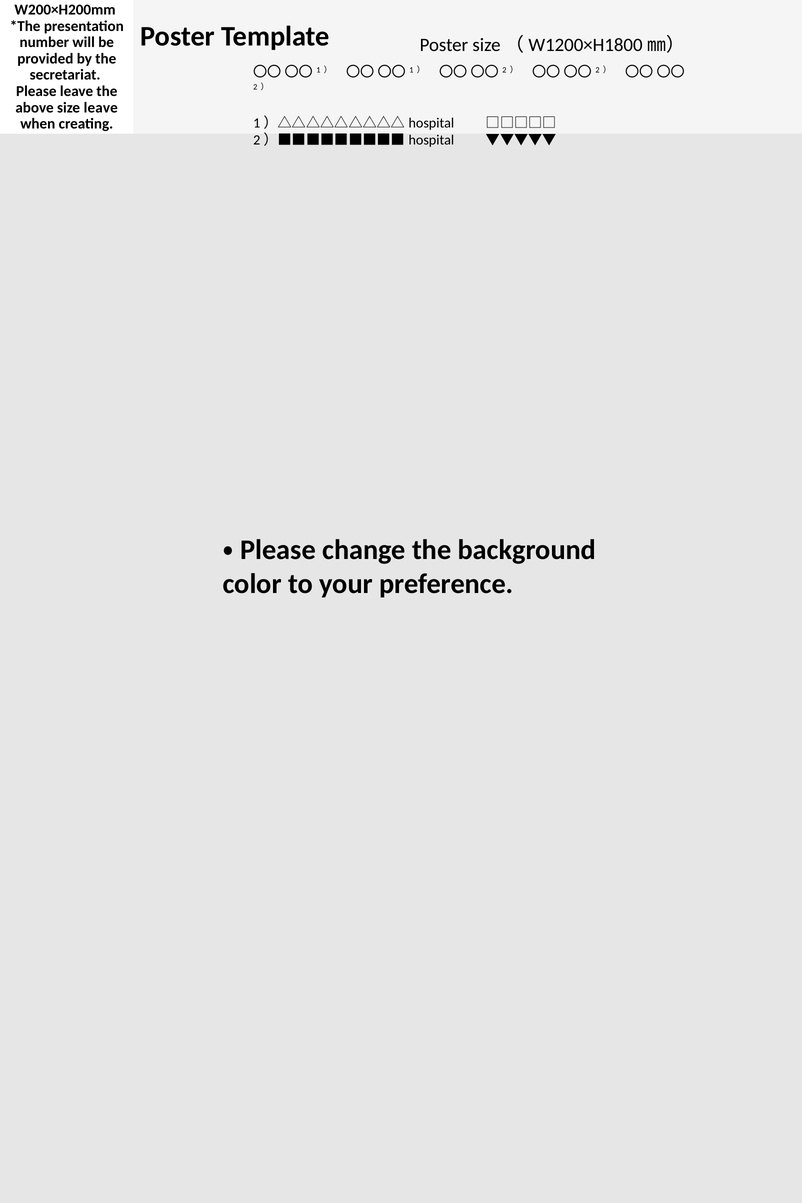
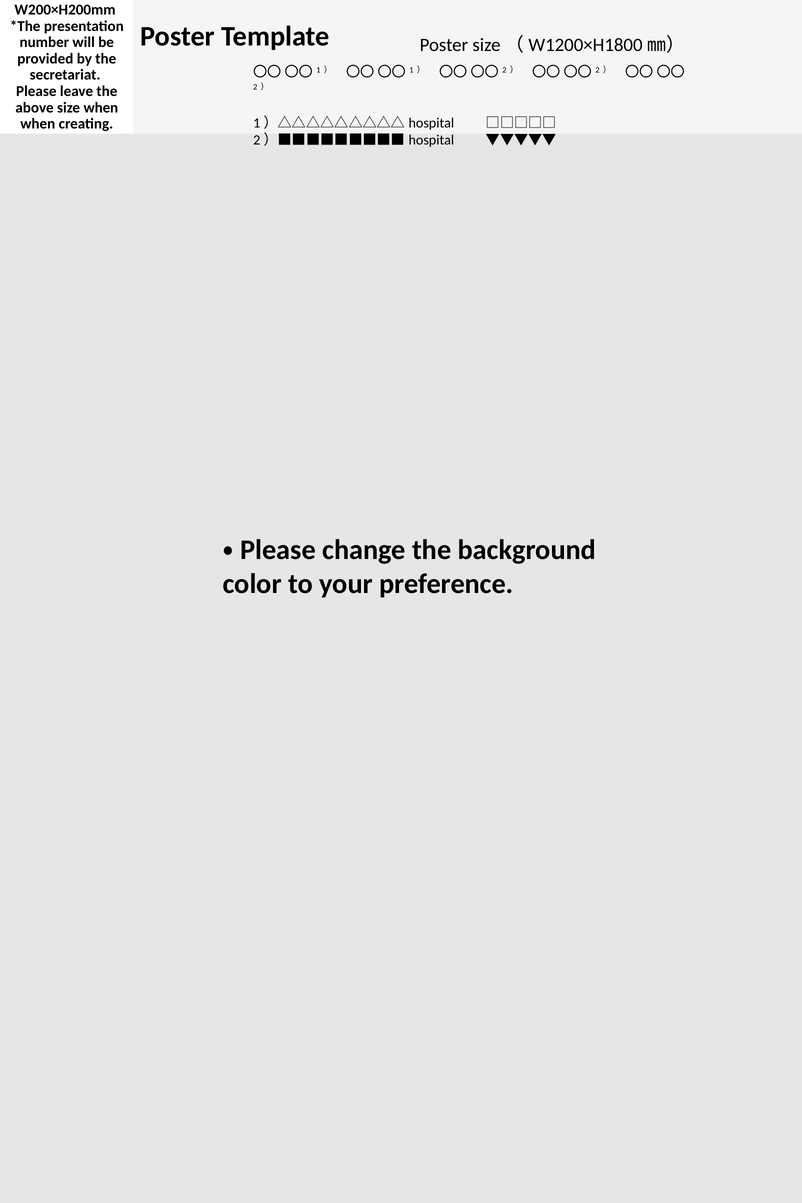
size leave: leave -> when (101, 108)
